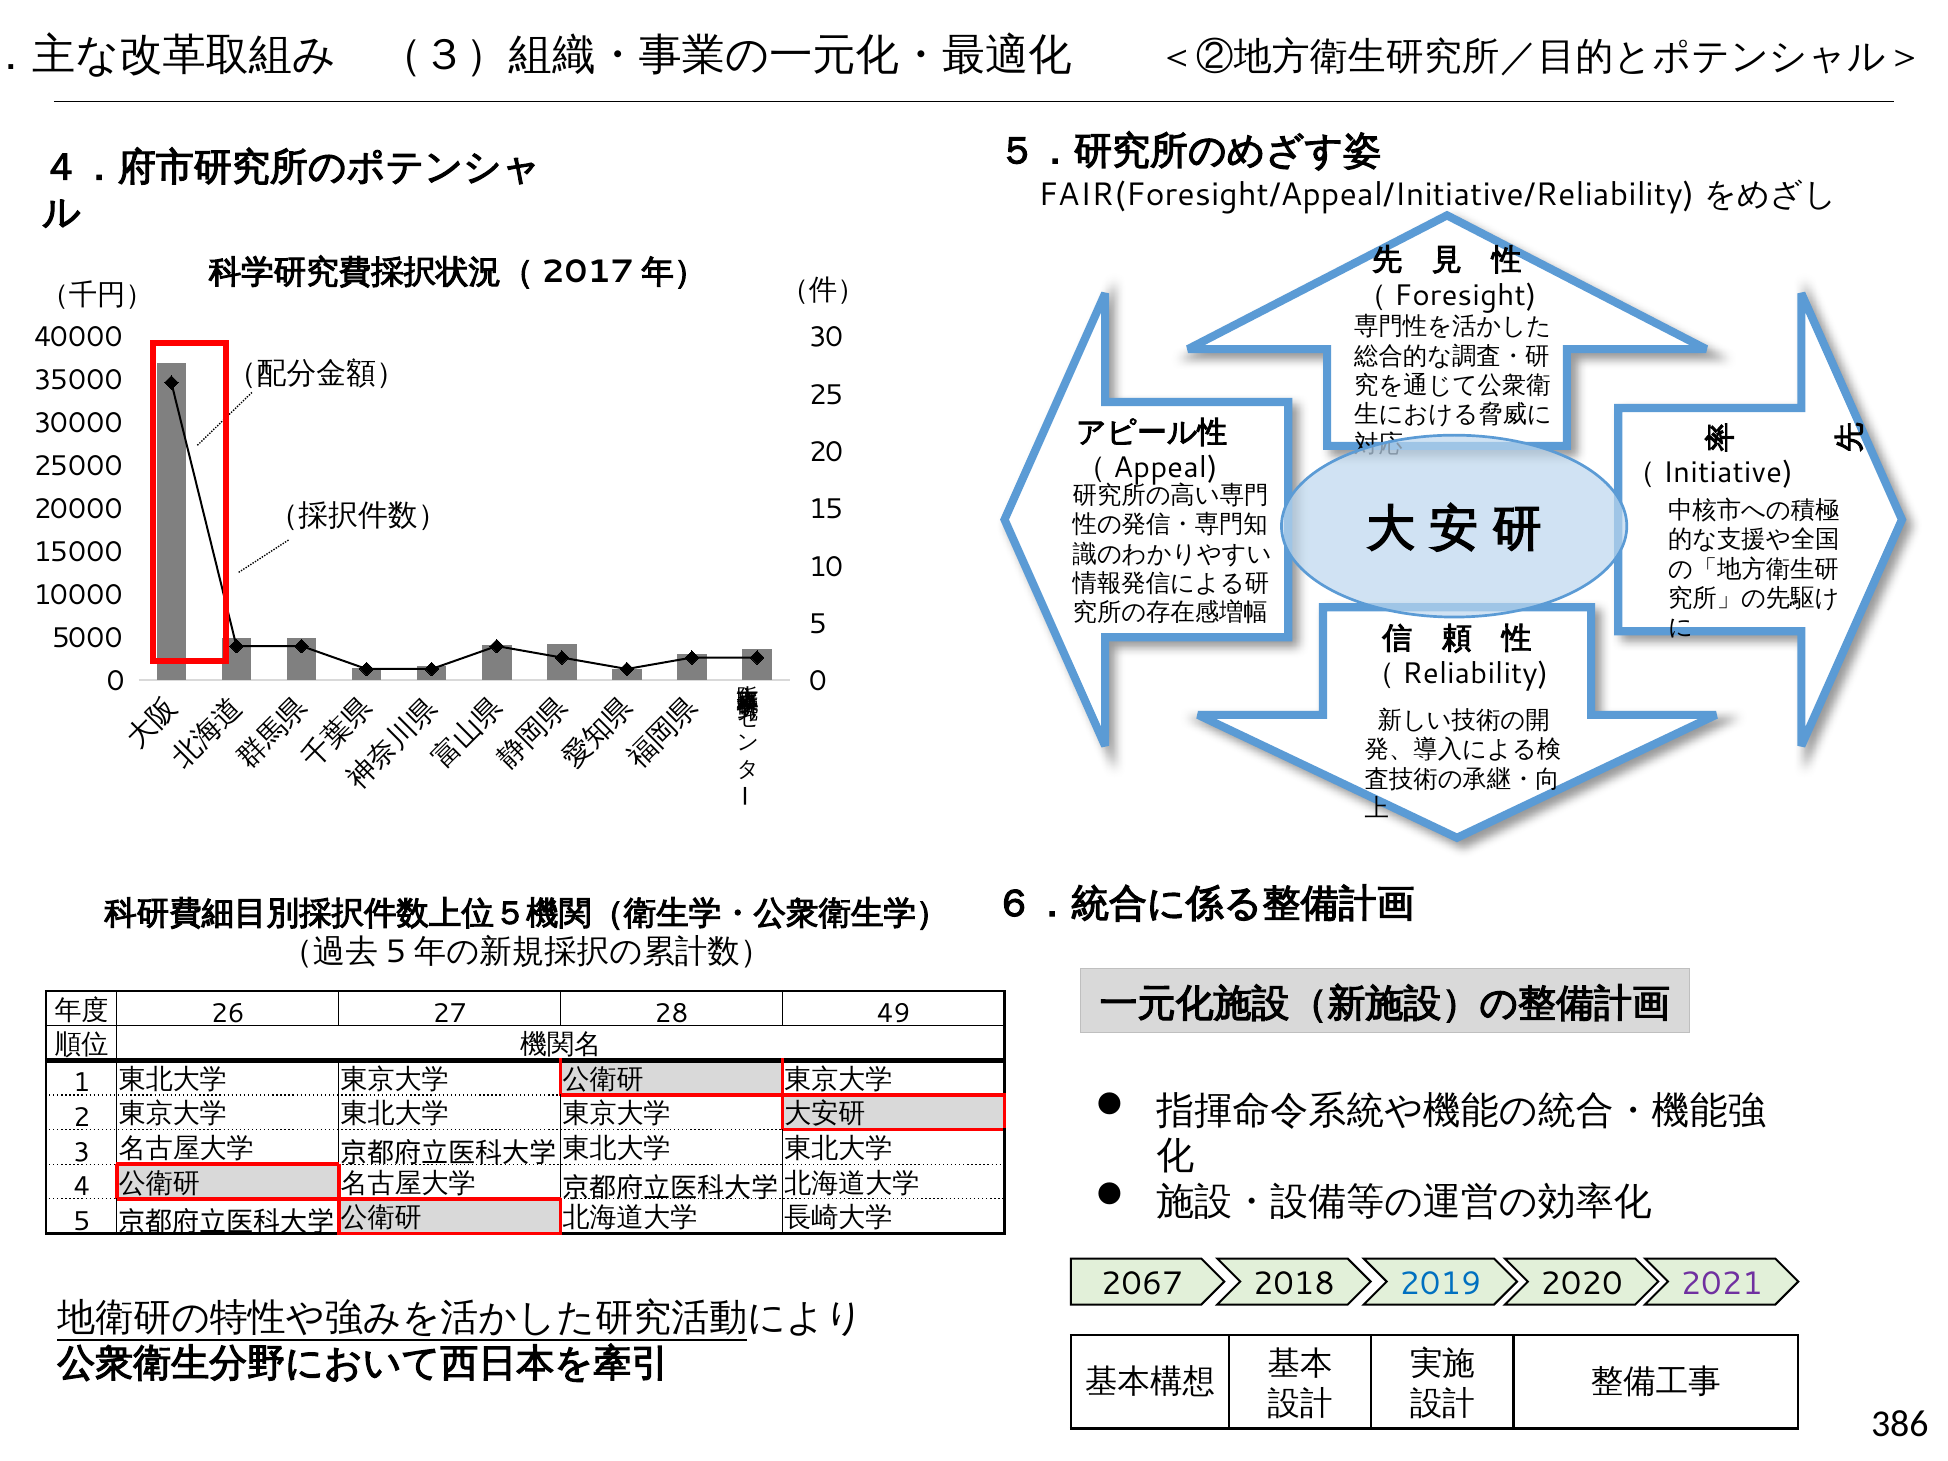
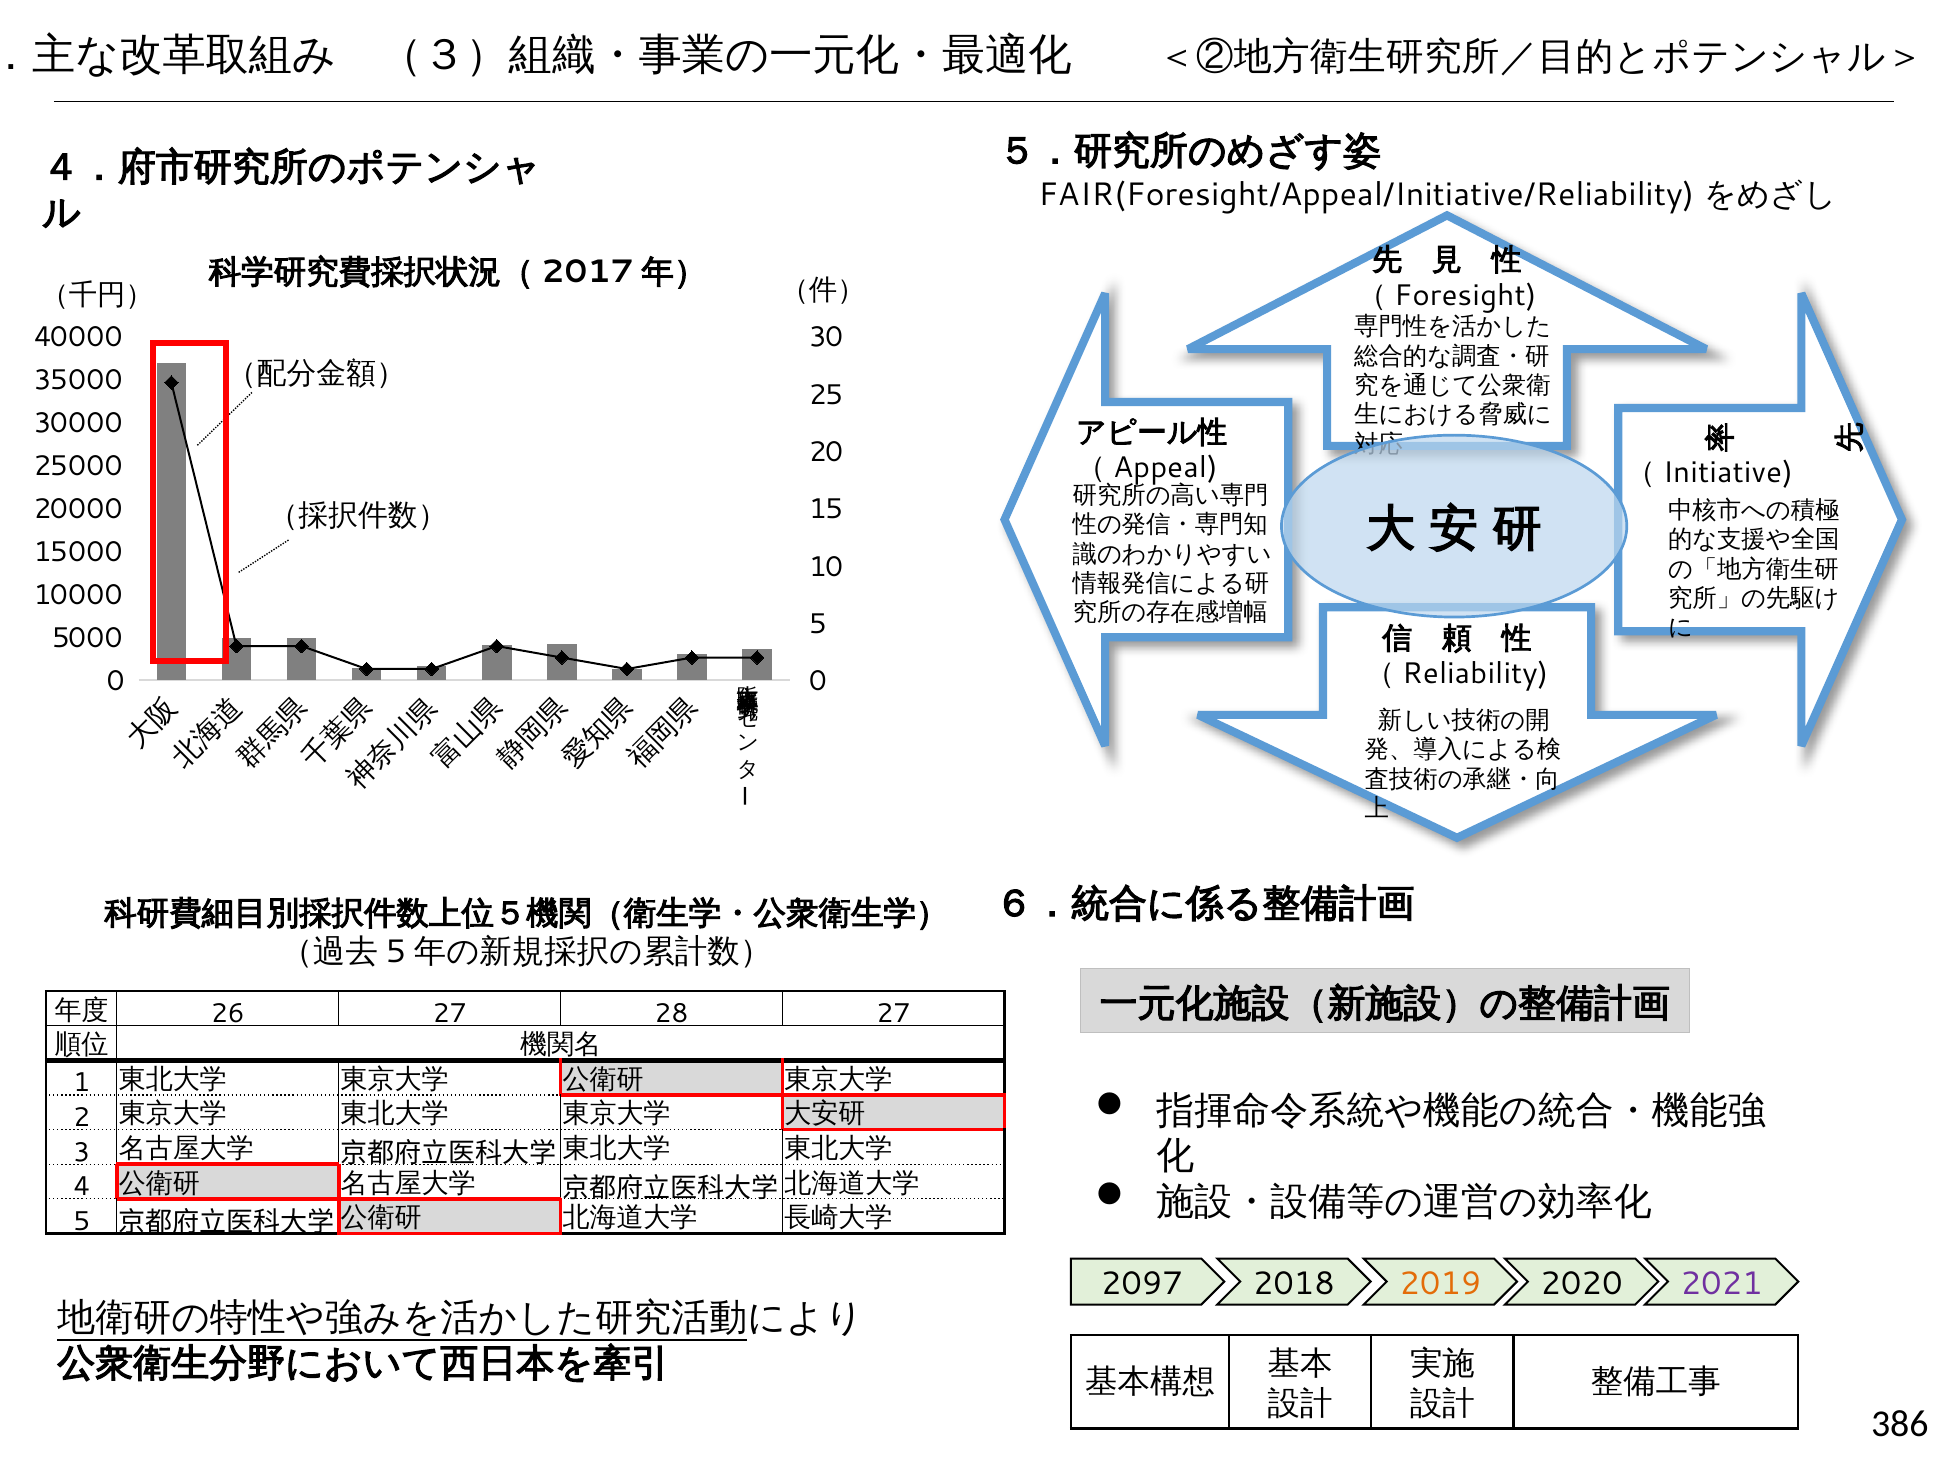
28 49: 49 -> 27 (893, 1014)
2067: 2067 -> 2097 (1142, 1284)
2019 colour: blue -> orange (1440, 1284)
